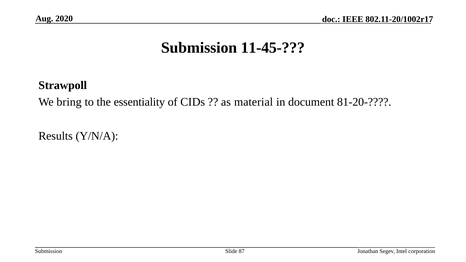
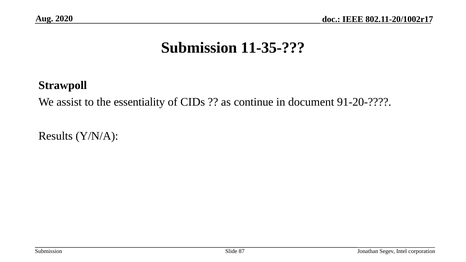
11-45-: 11-45- -> 11-35- (273, 48)
bring: bring -> assist (69, 102)
material: material -> continue (254, 102)
81-20-: 81-20- -> 91-20- (364, 102)
